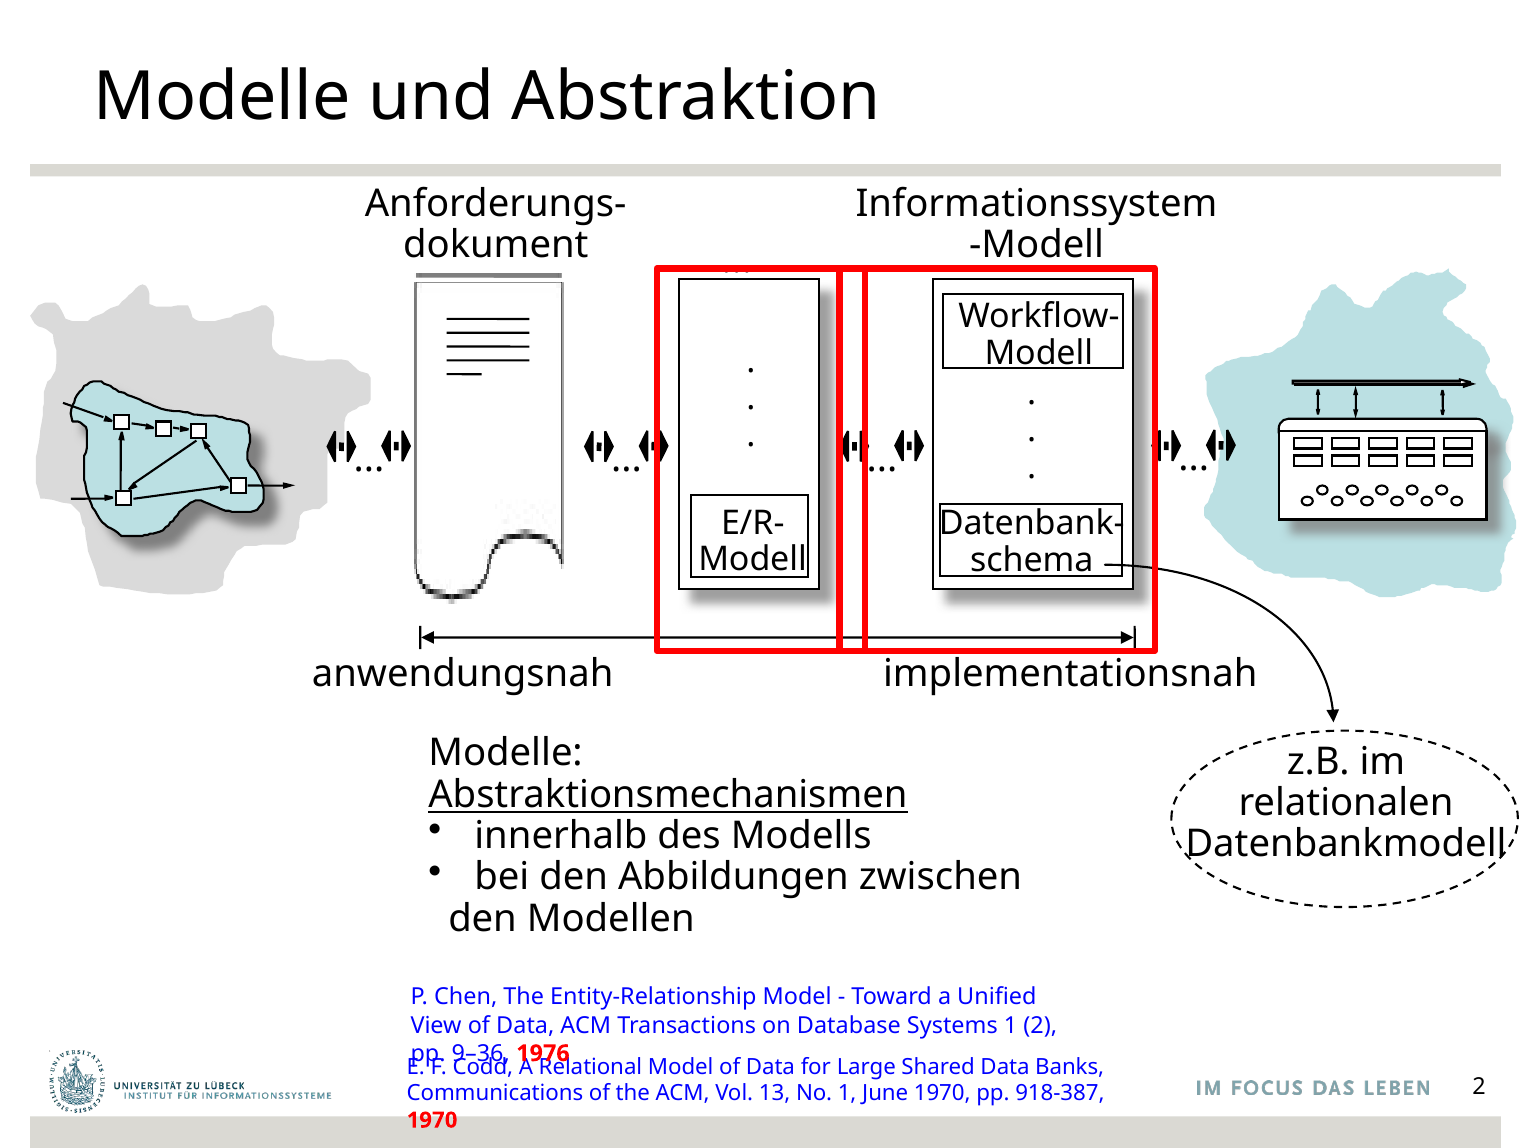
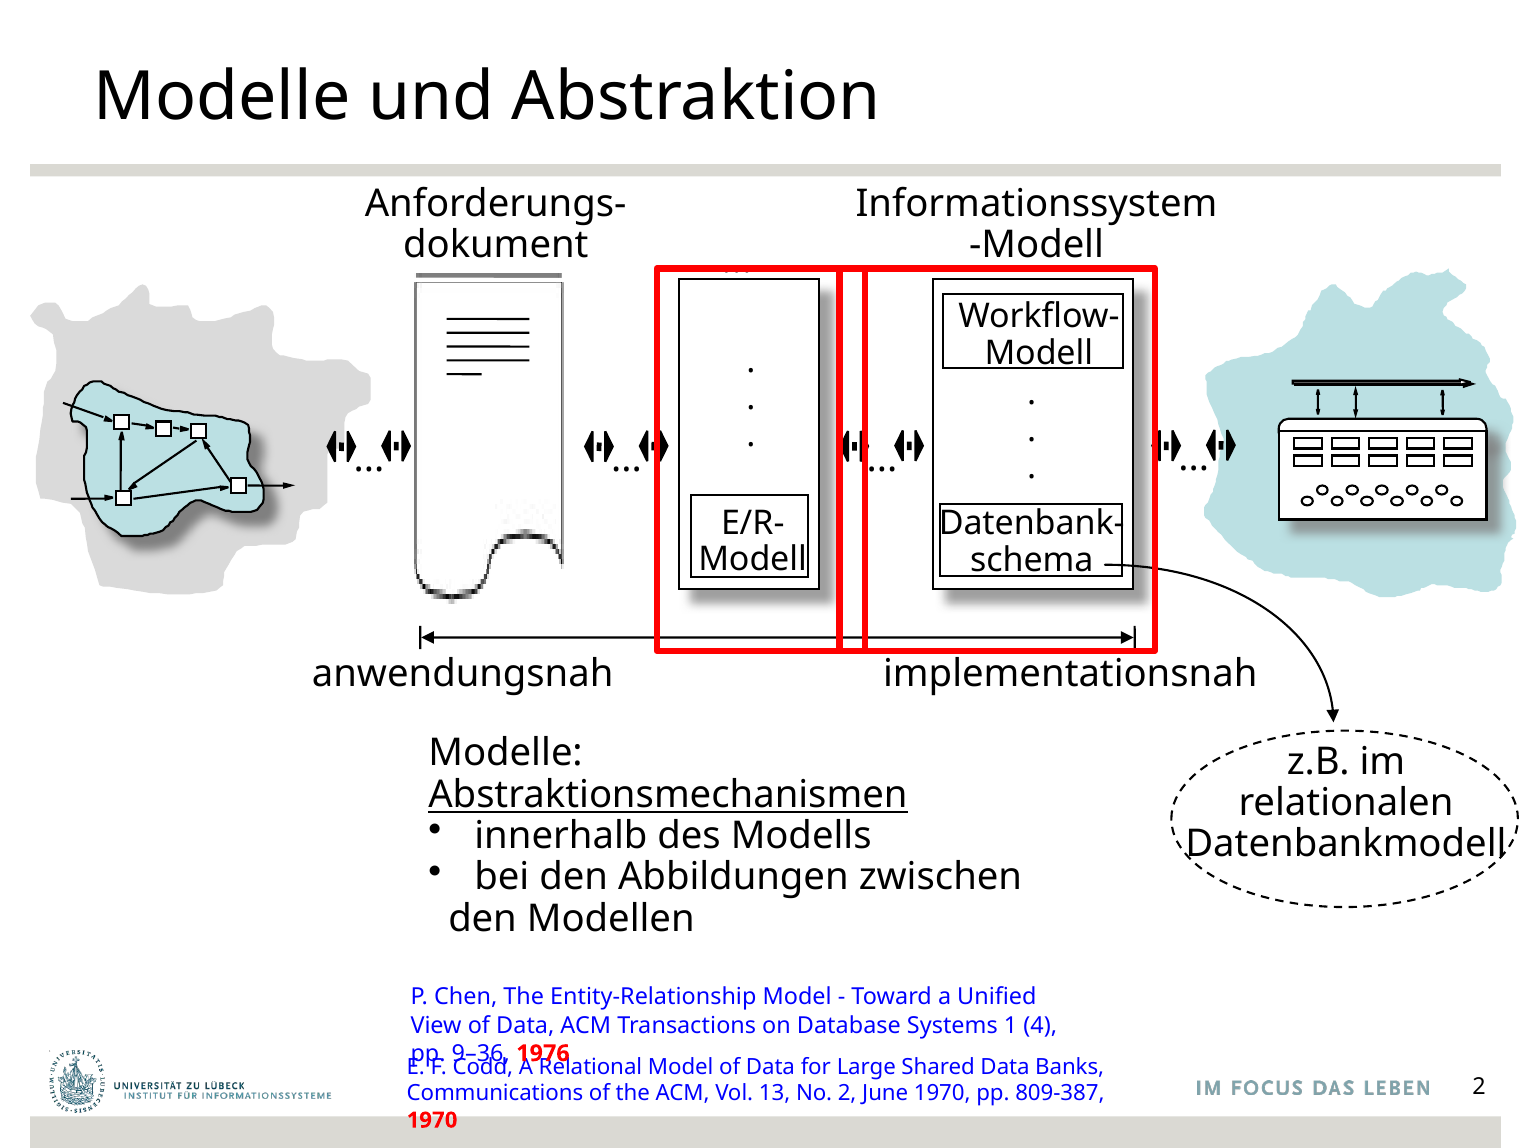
1 2: 2 -> 4 (1040, 1026)
No 1: 1 -> 2 (847, 1094)
918-387: 918-387 -> 809-387 (1060, 1094)
